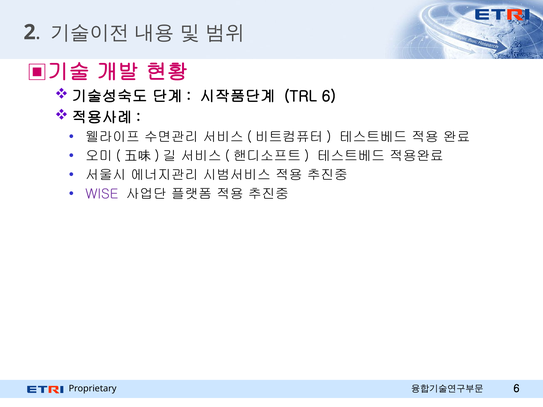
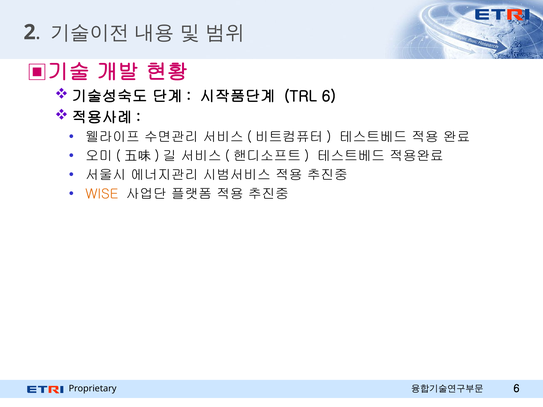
WISE colour: purple -> orange (102, 194)
